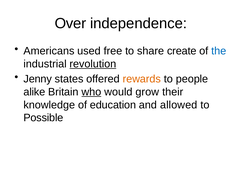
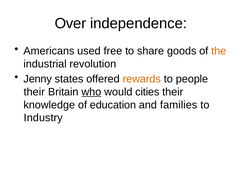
create: create -> goods (182, 51)
the colour: blue -> orange (219, 51)
revolution underline: present -> none (93, 64)
alike: alike -> their (34, 92)
grow: grow -> cities (147, 92)
allowed: allowed -> families (179, 105)
Possible: Possible -> Industry (43, 117)
